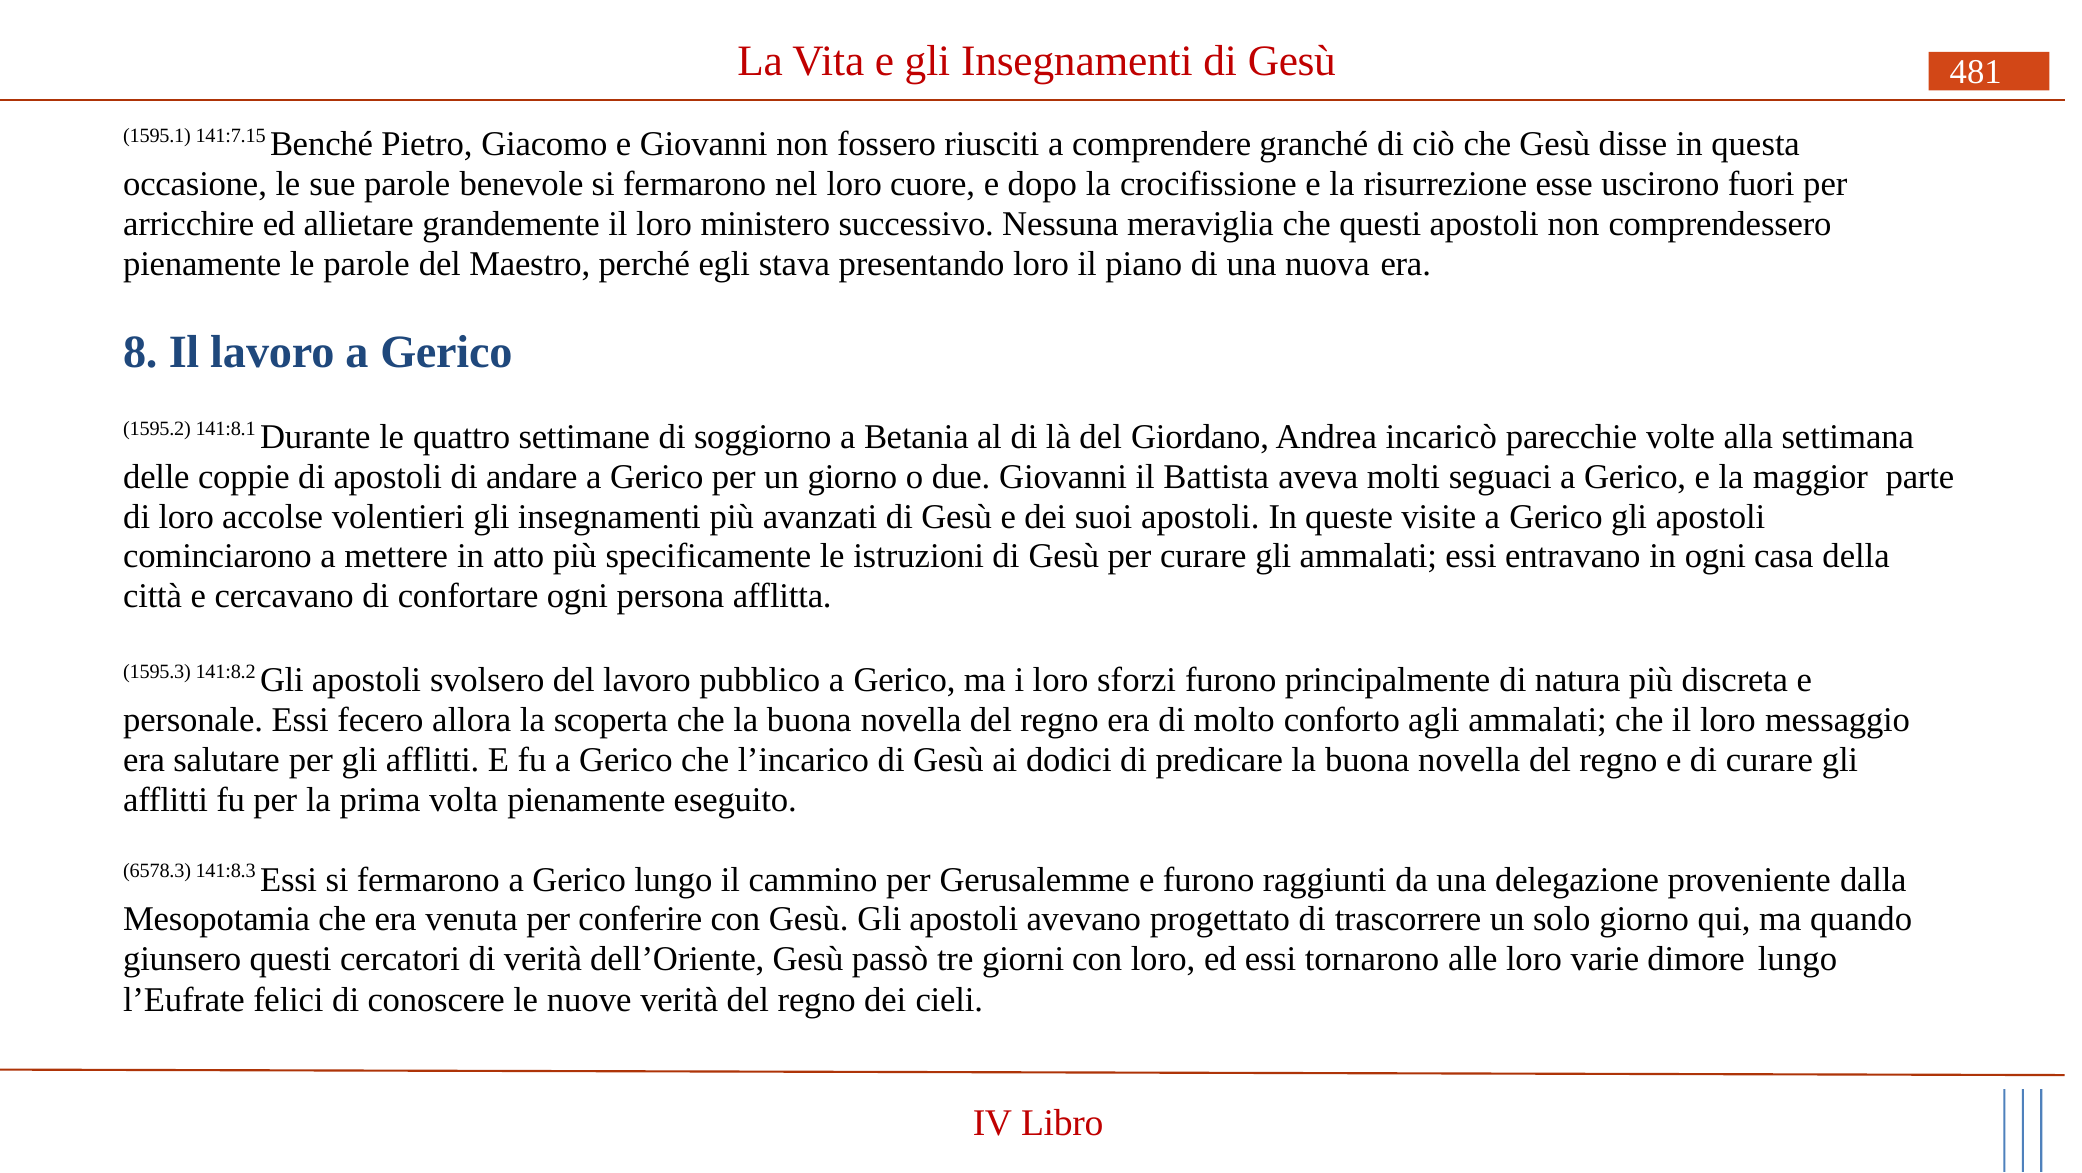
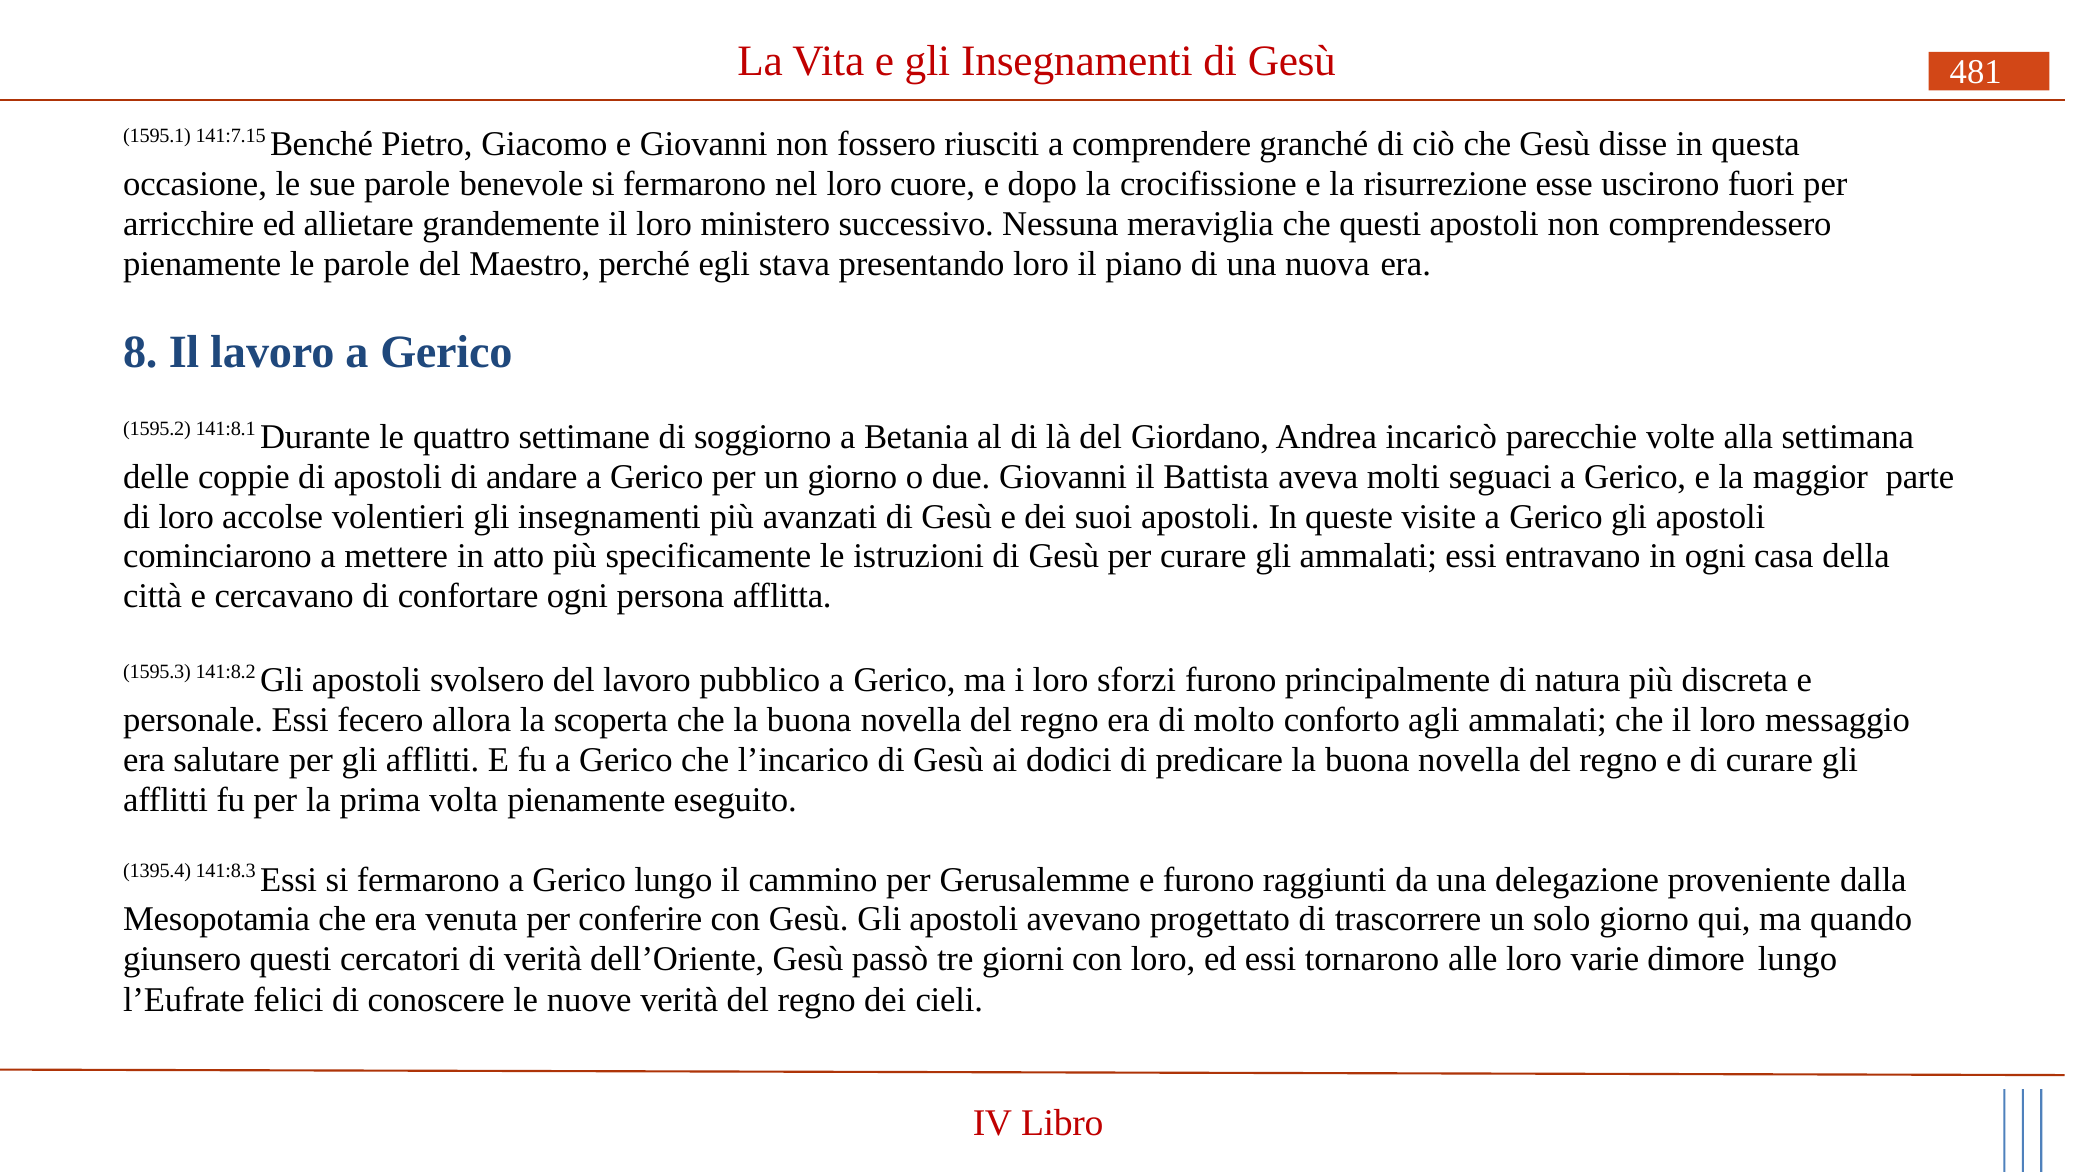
6578.3: 6578.3 -> 1395.4 (157, 871)
